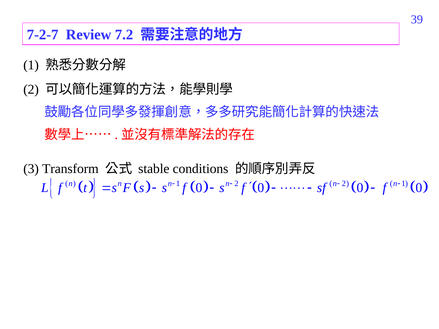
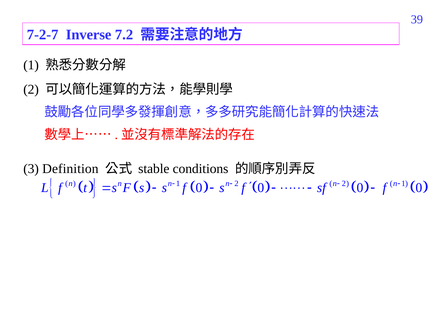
Review: Review -> Inverse (89, 35)
Transform: Transform -> Definition (70, 169)
